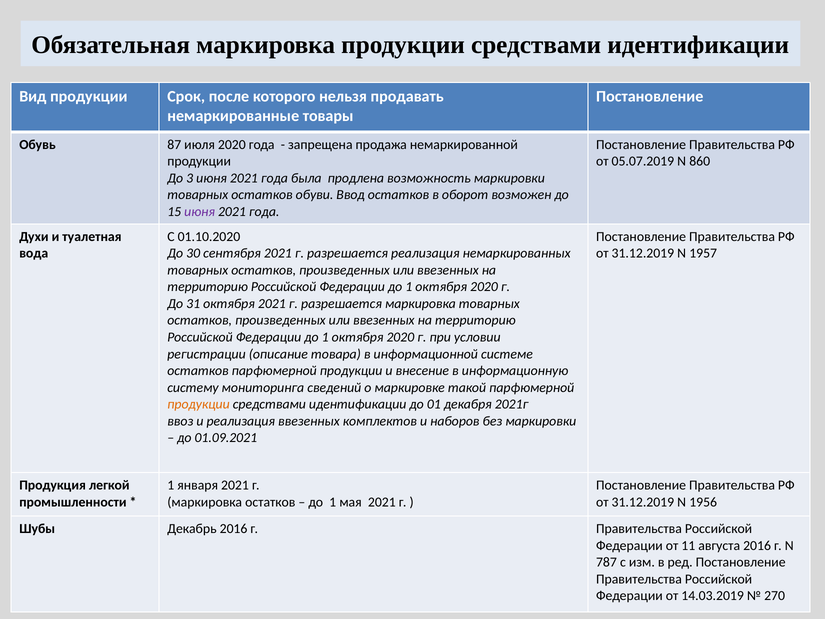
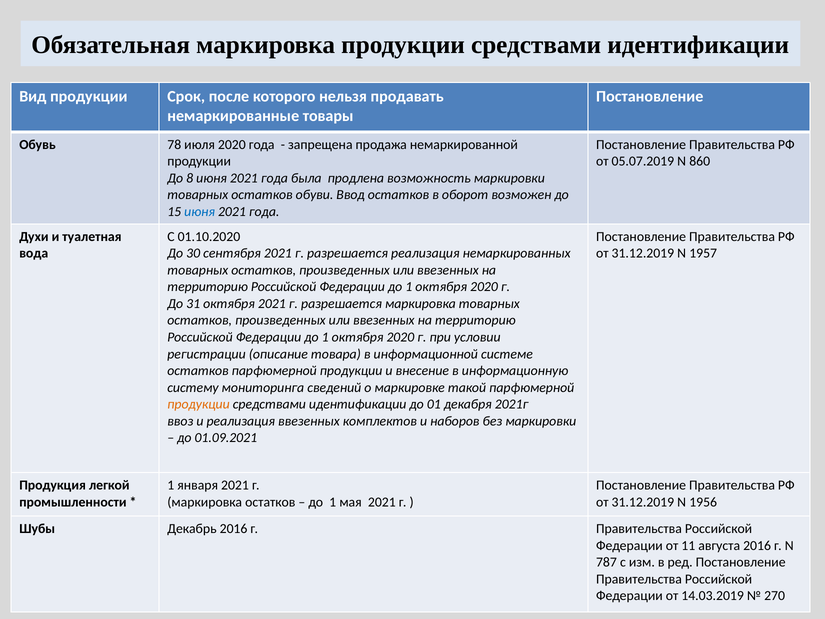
87: 87 -> 78 (174, 144)
3: 3 -> 8 (190, 178)
июня colour: purple -> blue (200, 211)
